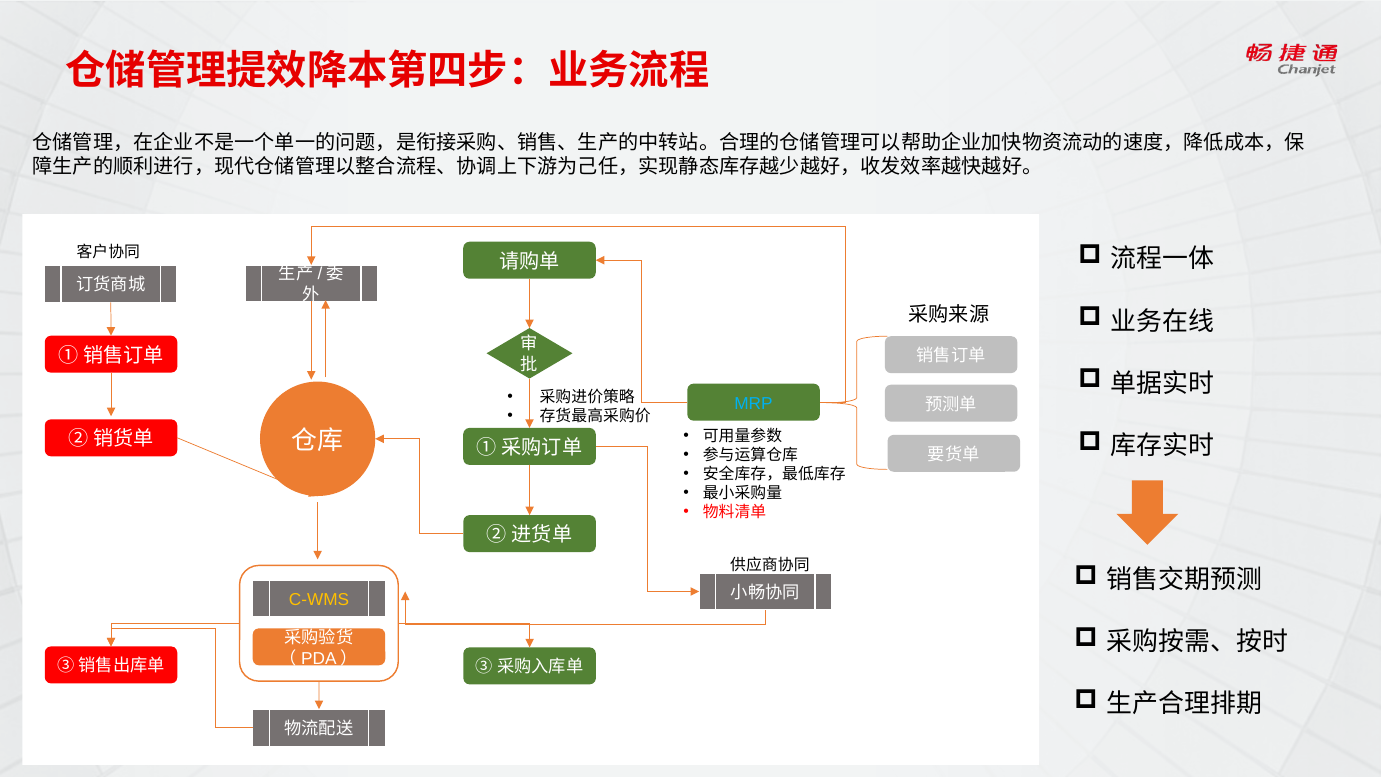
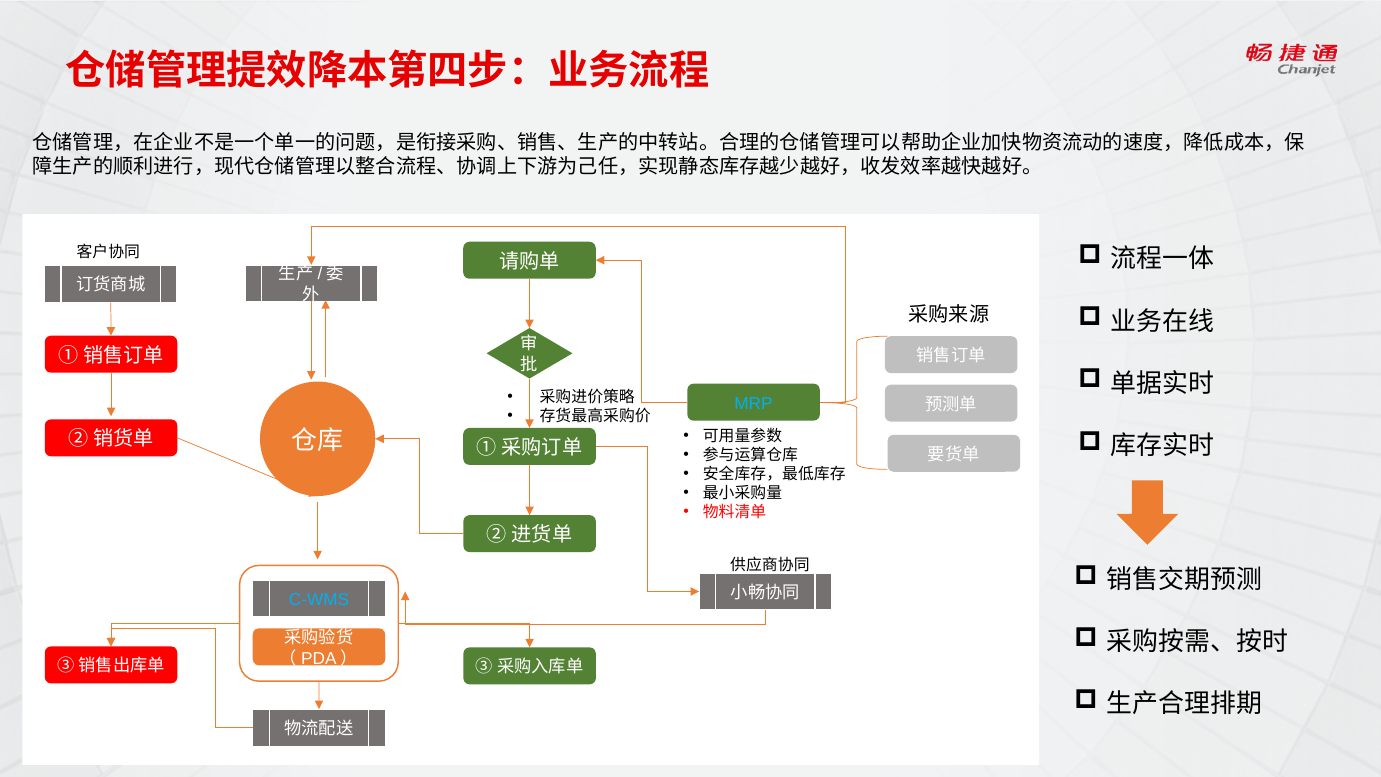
C-WMS colour: yellow -> light blue (319, 600)
